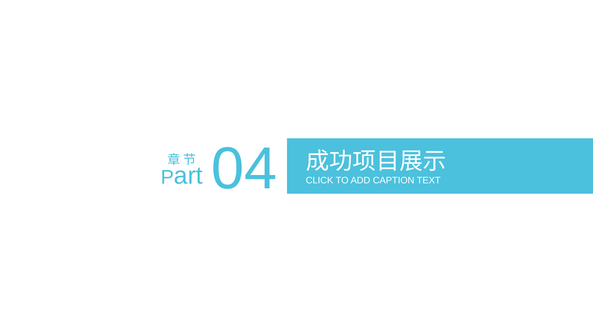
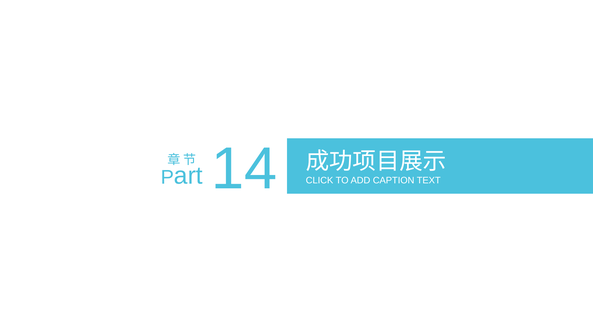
04: 04 -> 14 (244, 169)
